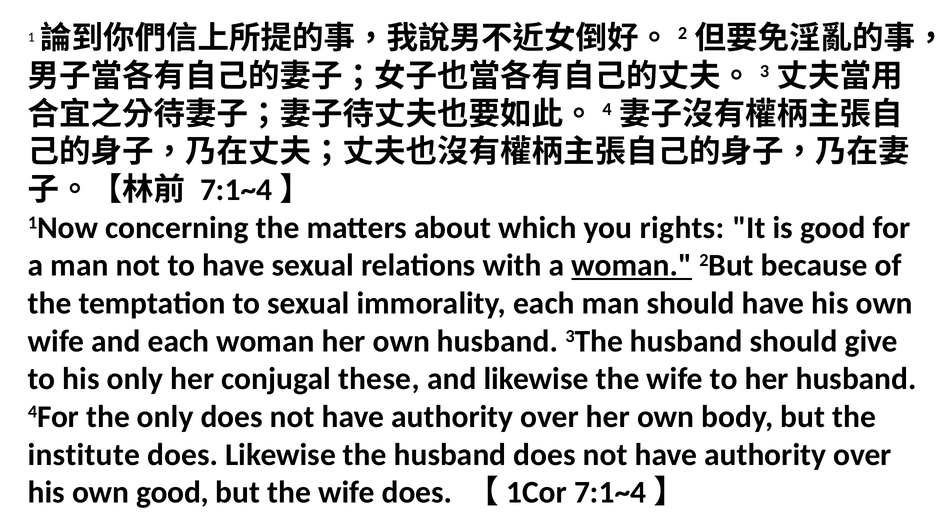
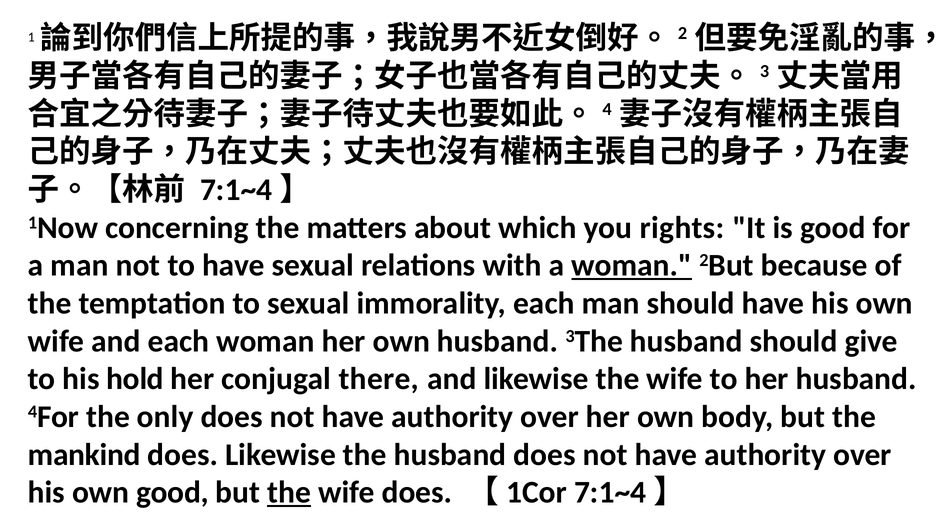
his only: only -> hold (135, 379)
these: these -> there (379, 379)
institute: institute -> mankind (84, 454)
the underline: none -> present (289, 492)
